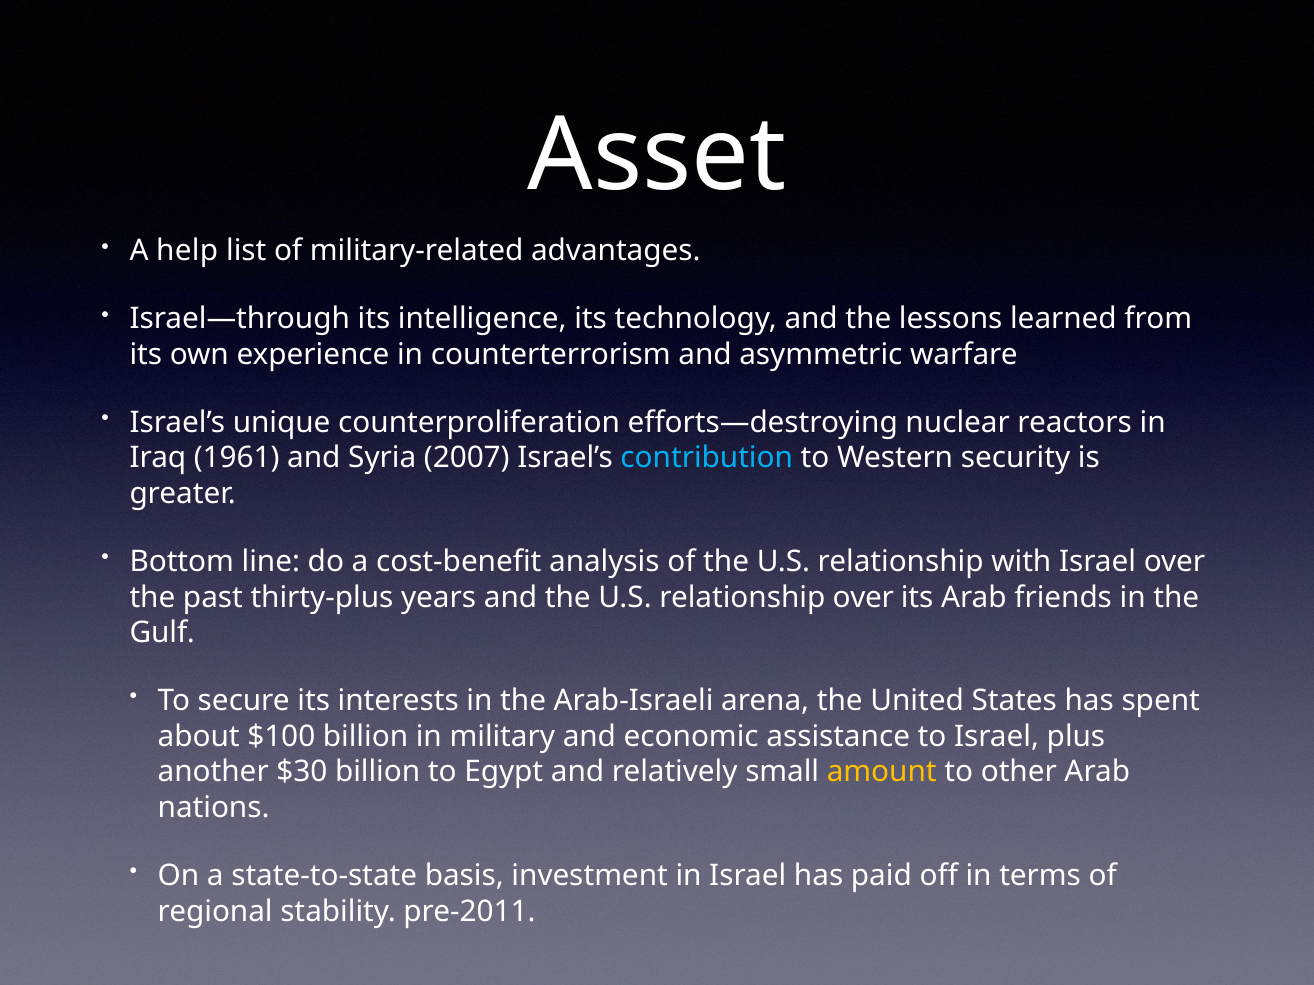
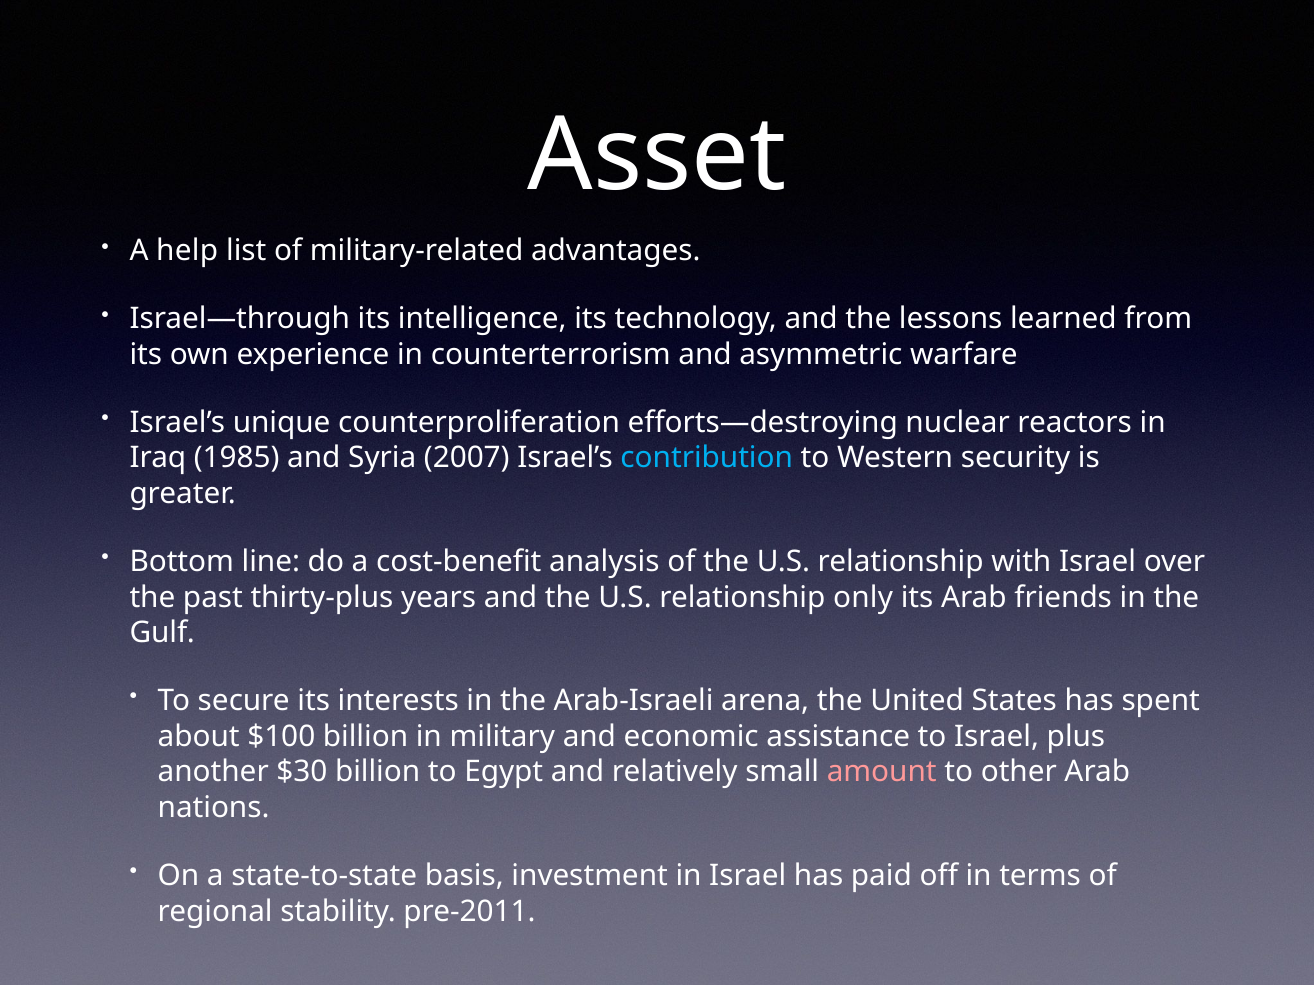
1961: 1961 -> 1985 (237, 458)
relationship over: over -> only (863, 597)
amount colour: yellow -> pink (882, 772)
